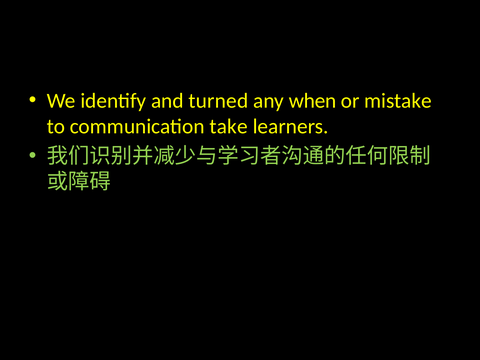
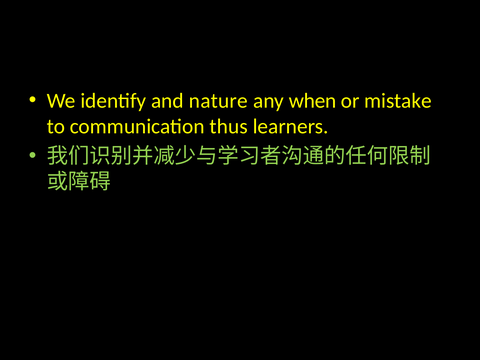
turned: turned -> nature (218, 101)
take: take -> thus (229, 126)
